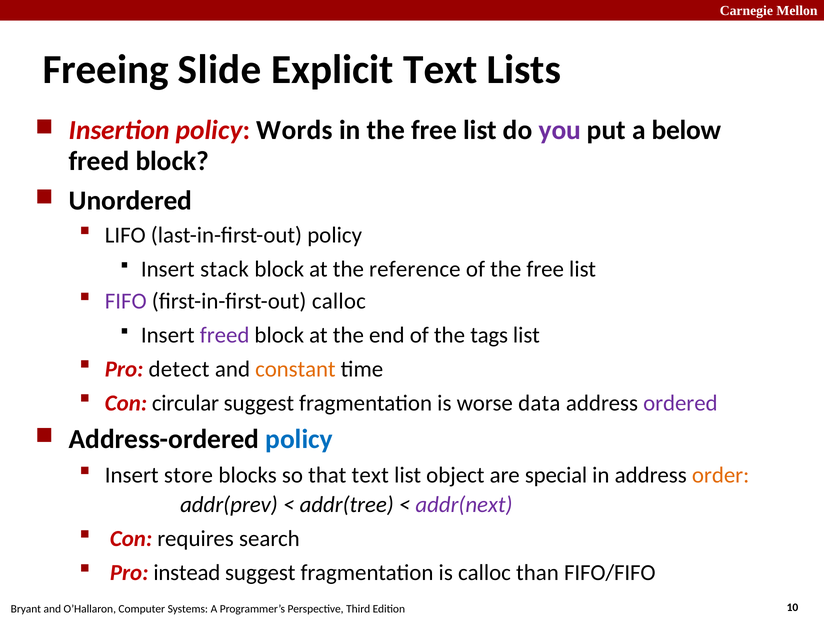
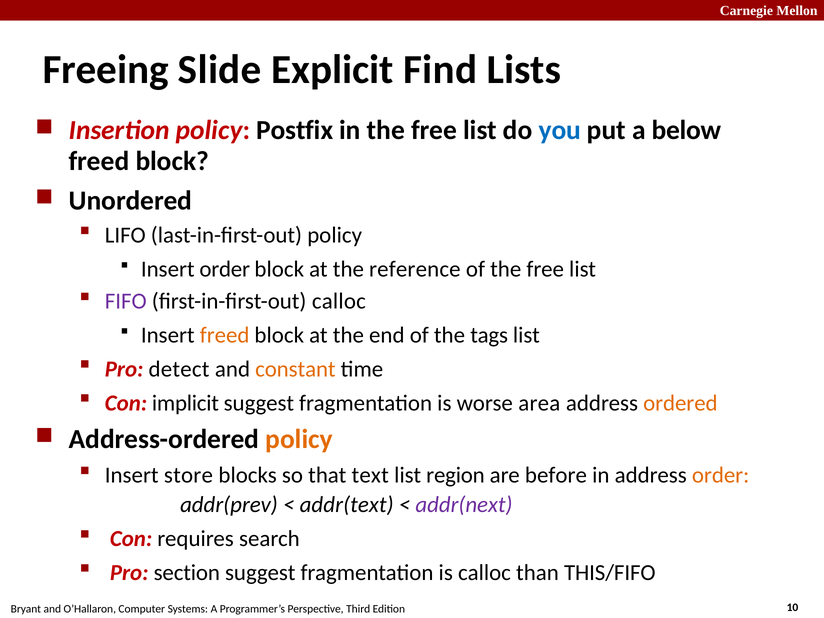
Explicit Text: Text -> Find (440, 70)
Words: Words -> Postfix (295, 130)
you colour: purple -> blue (560, 130)
Insert stack: stack -> order (225, 269)
freed colour: purple -> orange (225, 335)
circular: circular -> implicit (185, 403)
data: data -> area (539, 403)
ordered colour: purple -> orange (680, 403)
policy colour: blue -> orange (299, 439)
object: object -> region (455, 475)
special: special -> before (556, 475)
addr(tree: addr(tree -> addr(text (347, 505)
instead: instead -> section (187, 573)
FIFO/FIFO: FIFO/FIFO -> THIS/FIFO (610, 573)
